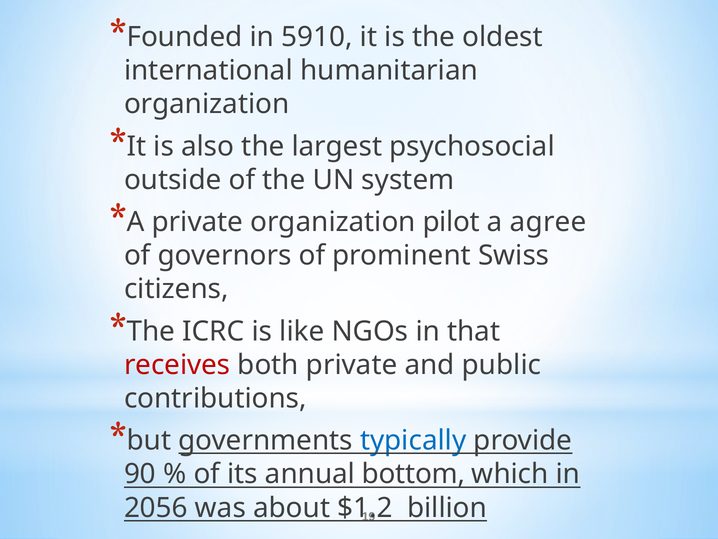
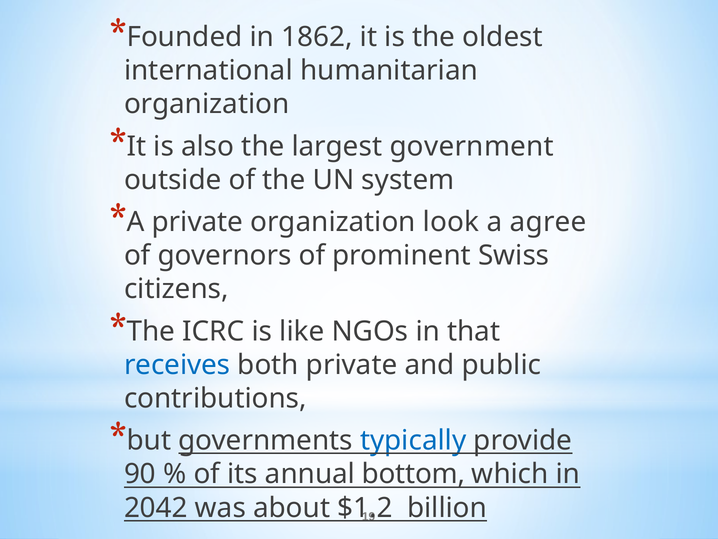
5910: 5910 -> 1862 (317, 37)
psychosocial: psychosocial -> government (472, 146)
pilot: pilot -> look (451, 222)
receives colour: red -> blue (177, 365)
2056: 2056 -> 2042 (156, 507)
